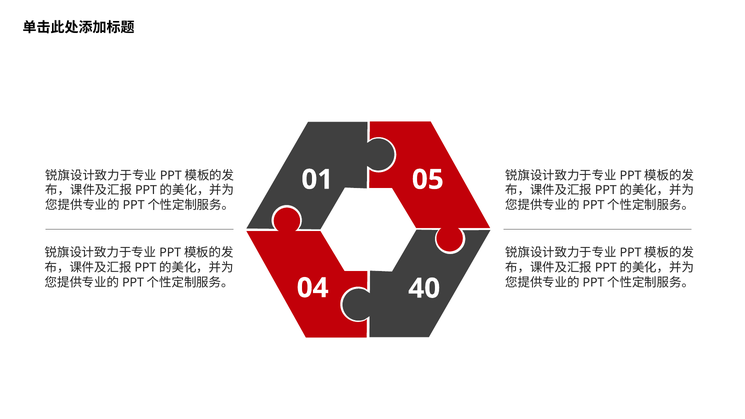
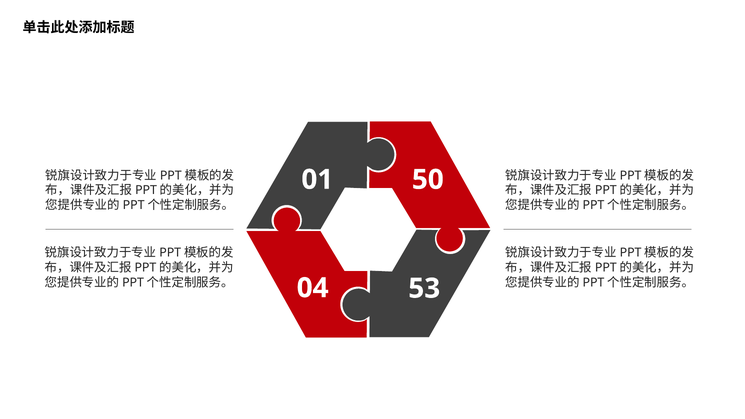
05: 05 -> 50 (428, 180)
40: 40 -> 53 (424, 288)
